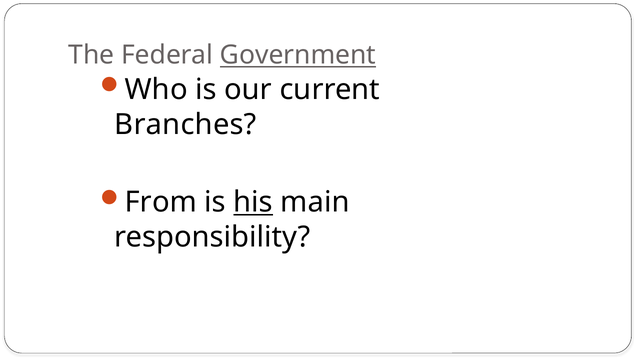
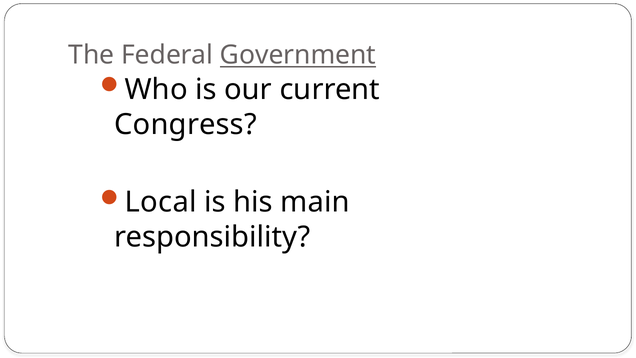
Branches: Branches -> Congress (186, 124)
From: From -> Local (161, 202)
his underline: present -> none (253, 202)
